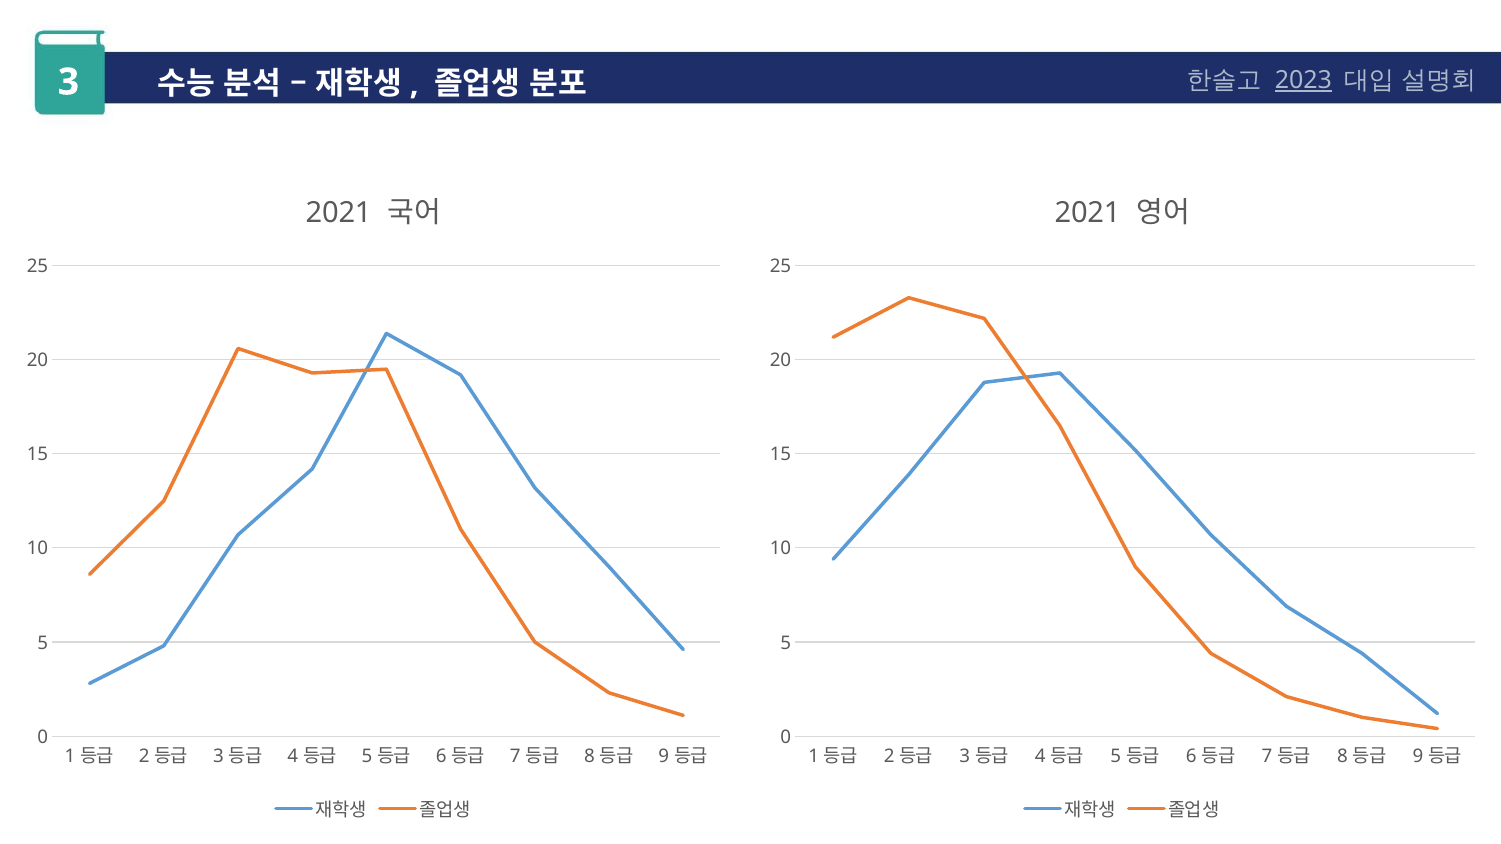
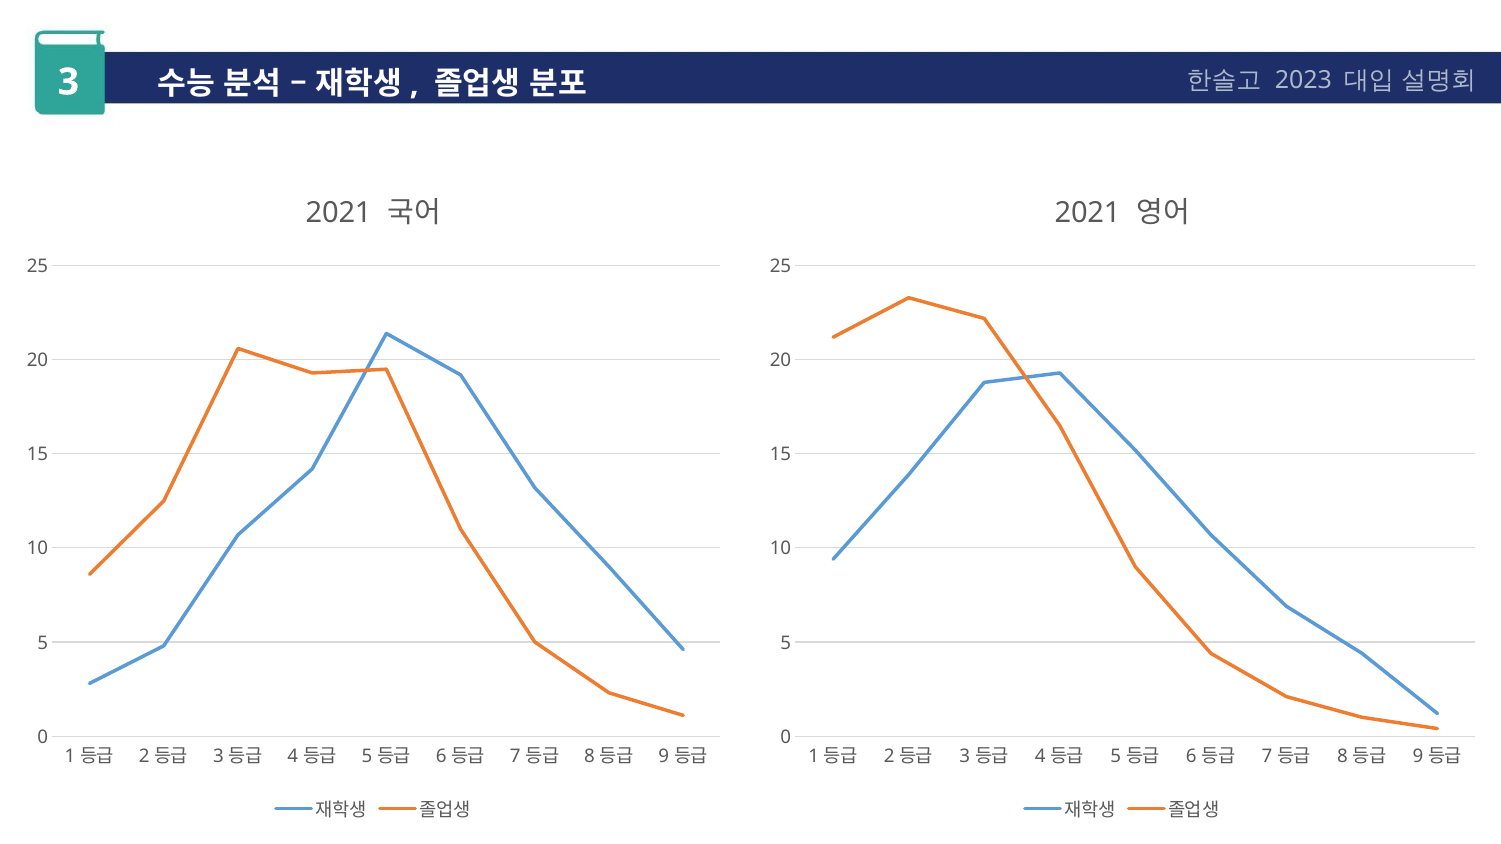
2023 underline: present -> none (1303, 80)
